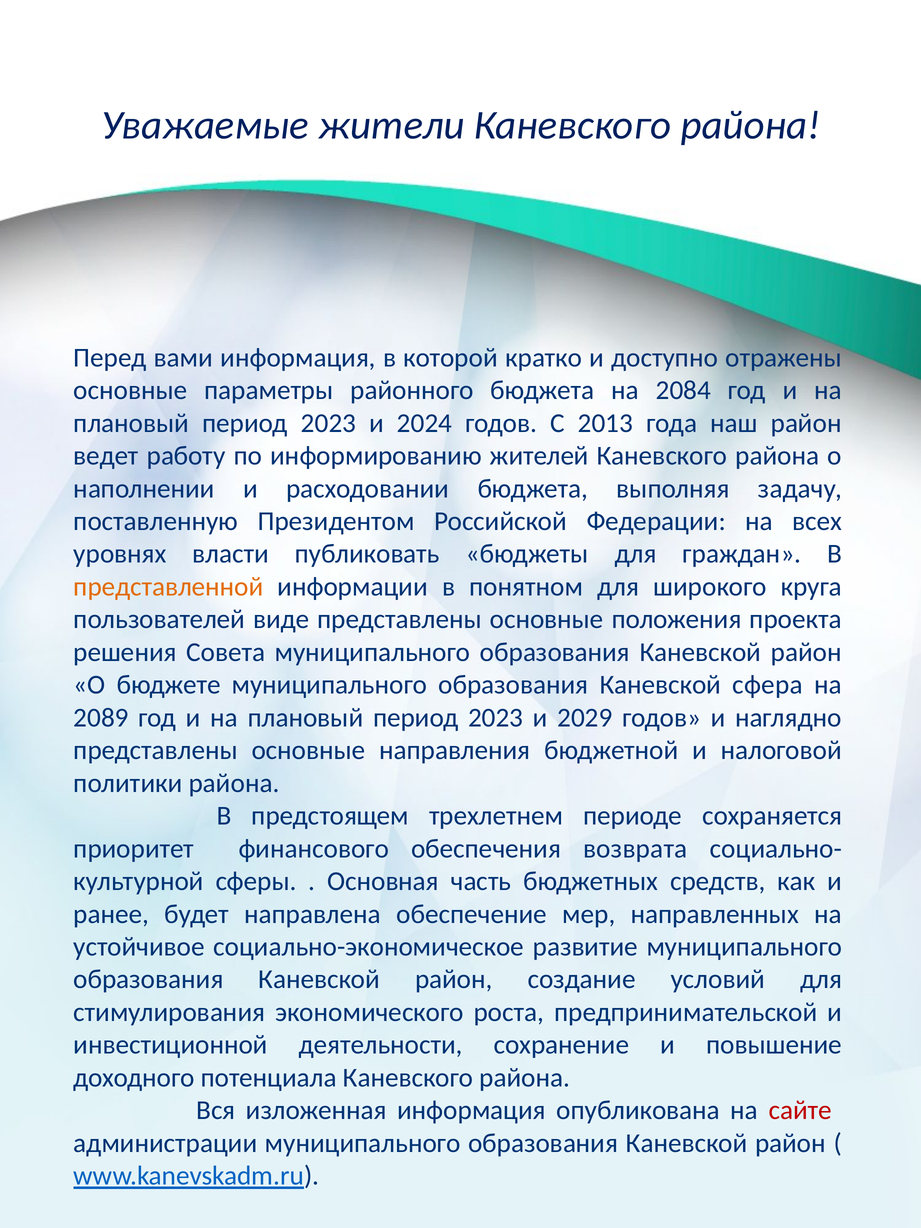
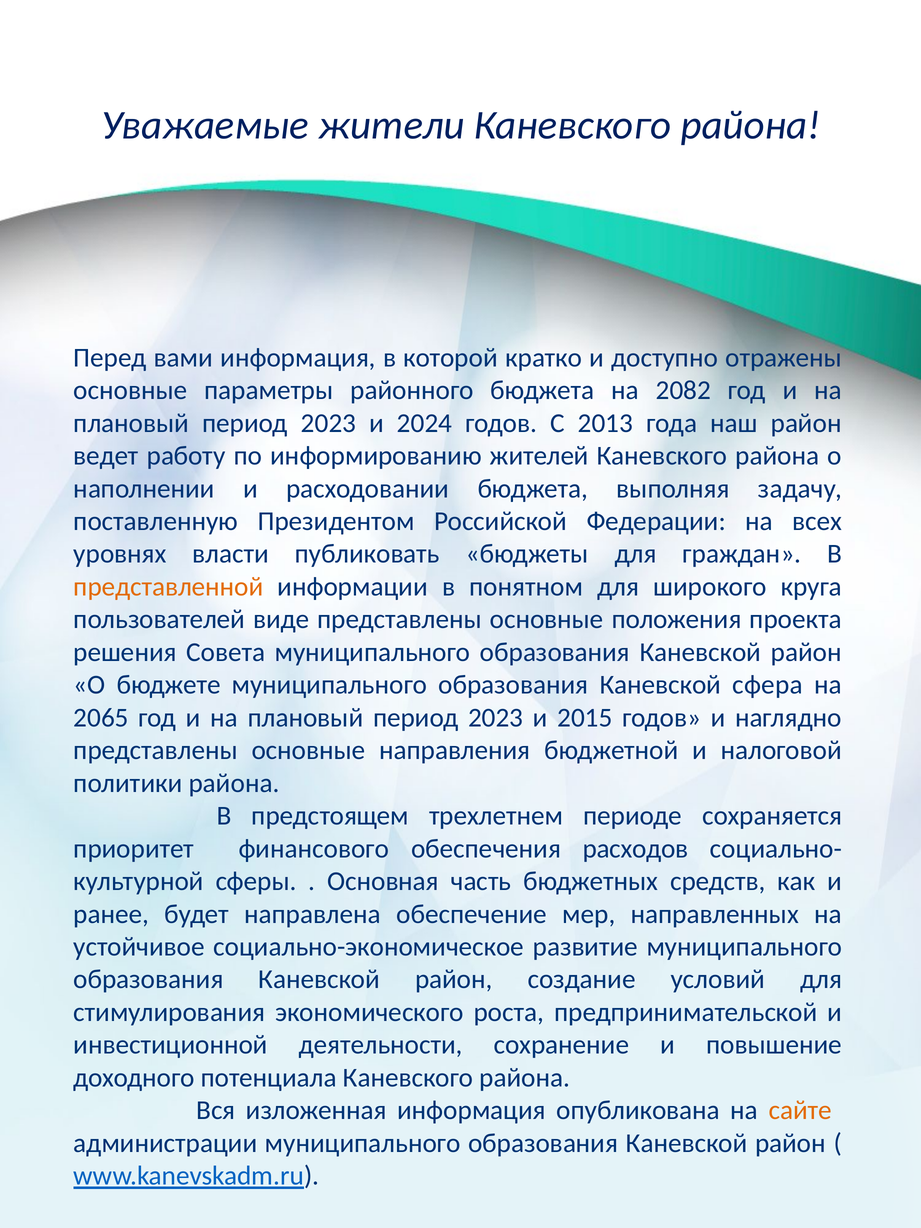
2084: 2084 -> 2082 (683, 390)
2089: 2089 -> 2065 (101, 718)
2029: 2029 -> 2015 (585, 718)
возврата: возврата -> расходов (636, 849)
сайте colour: red -> orange (800, 1110)
